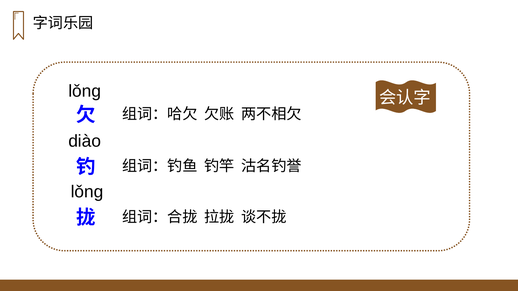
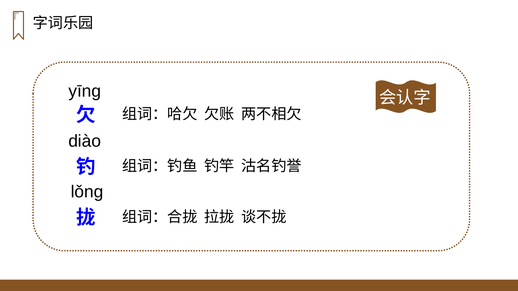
lǒnɡ: lǒnɡ -> yīnɡ (85, 91)
